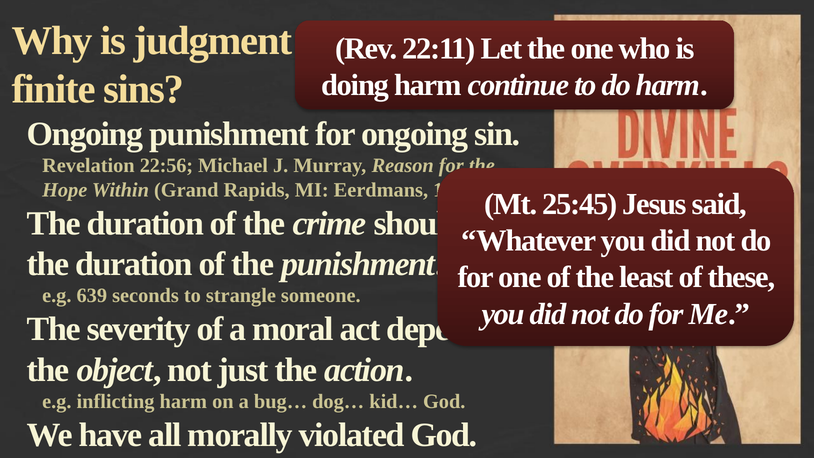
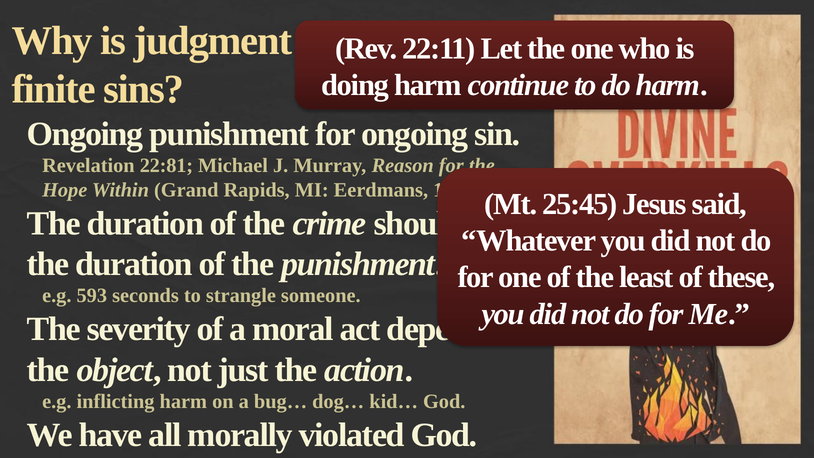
22:56: 22:56 -> 22:81 (166, 165)
639: 639 -> 593 (92, 296)
